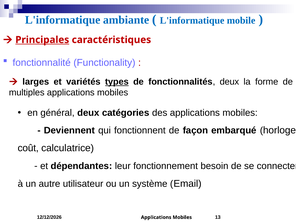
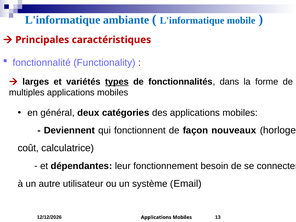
Principales underline: present -> none (42, 40)
fonctionnalités deux: deux -> dans (229, 82)
embarqué: embarqué -> nouveaux (234, 130)
